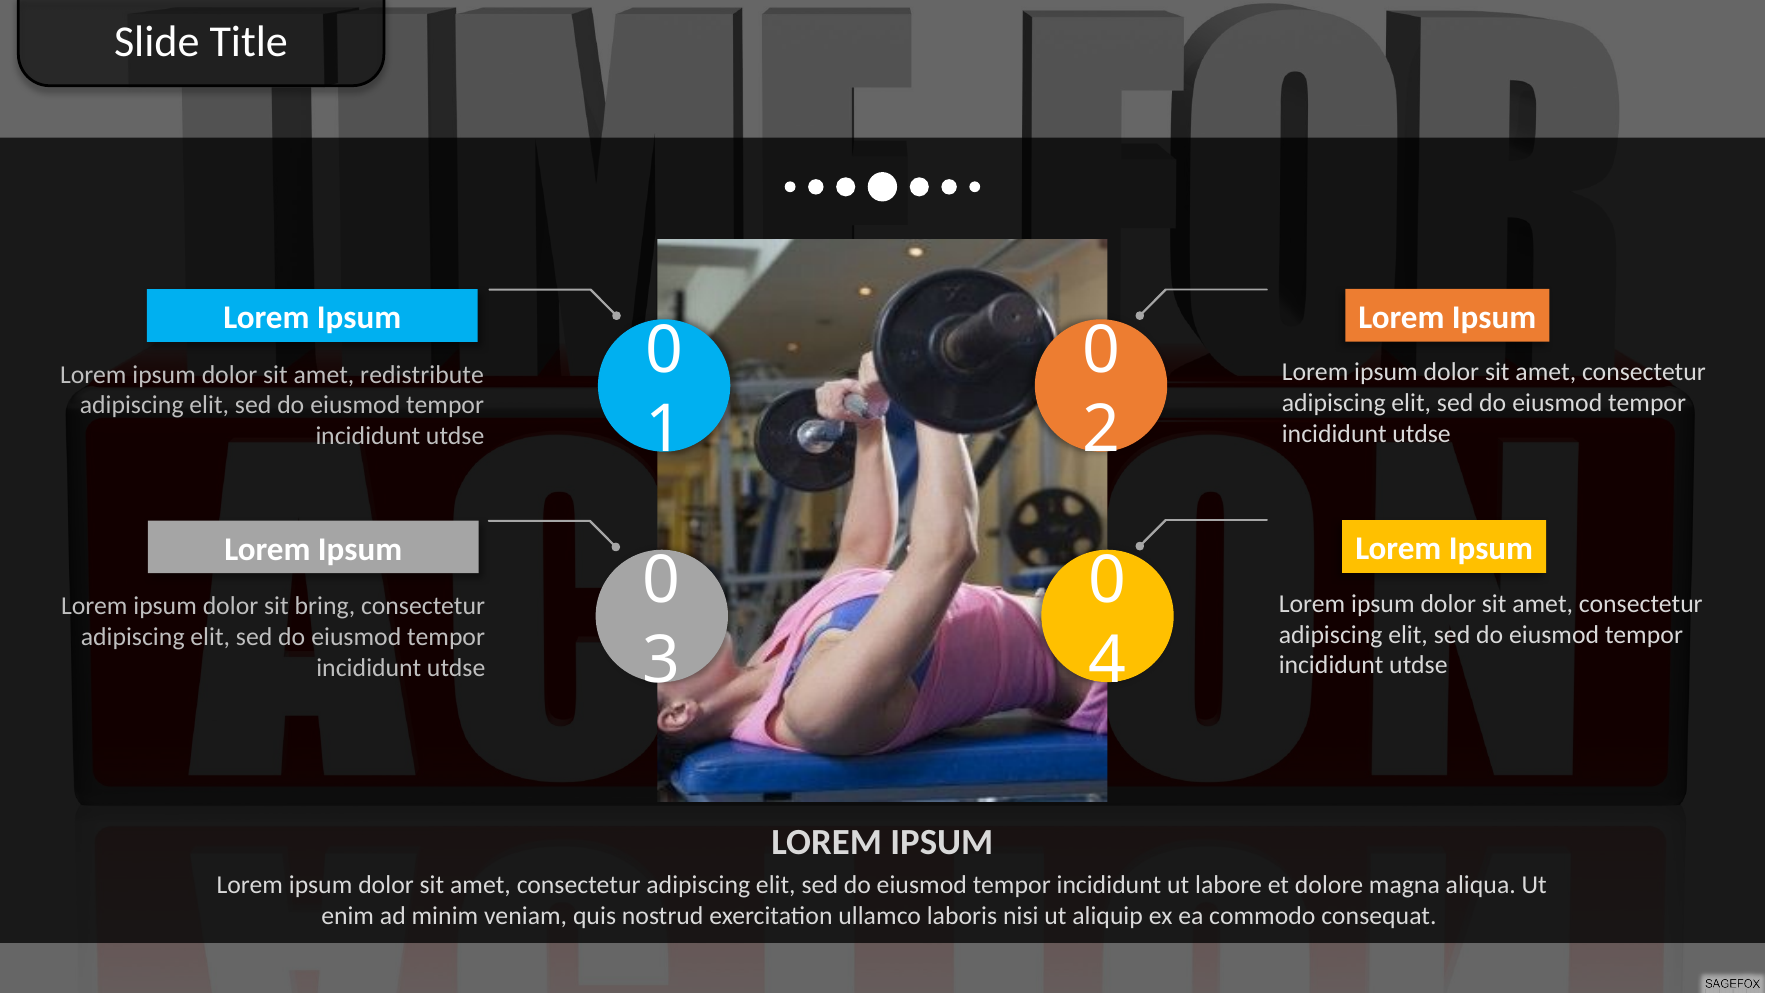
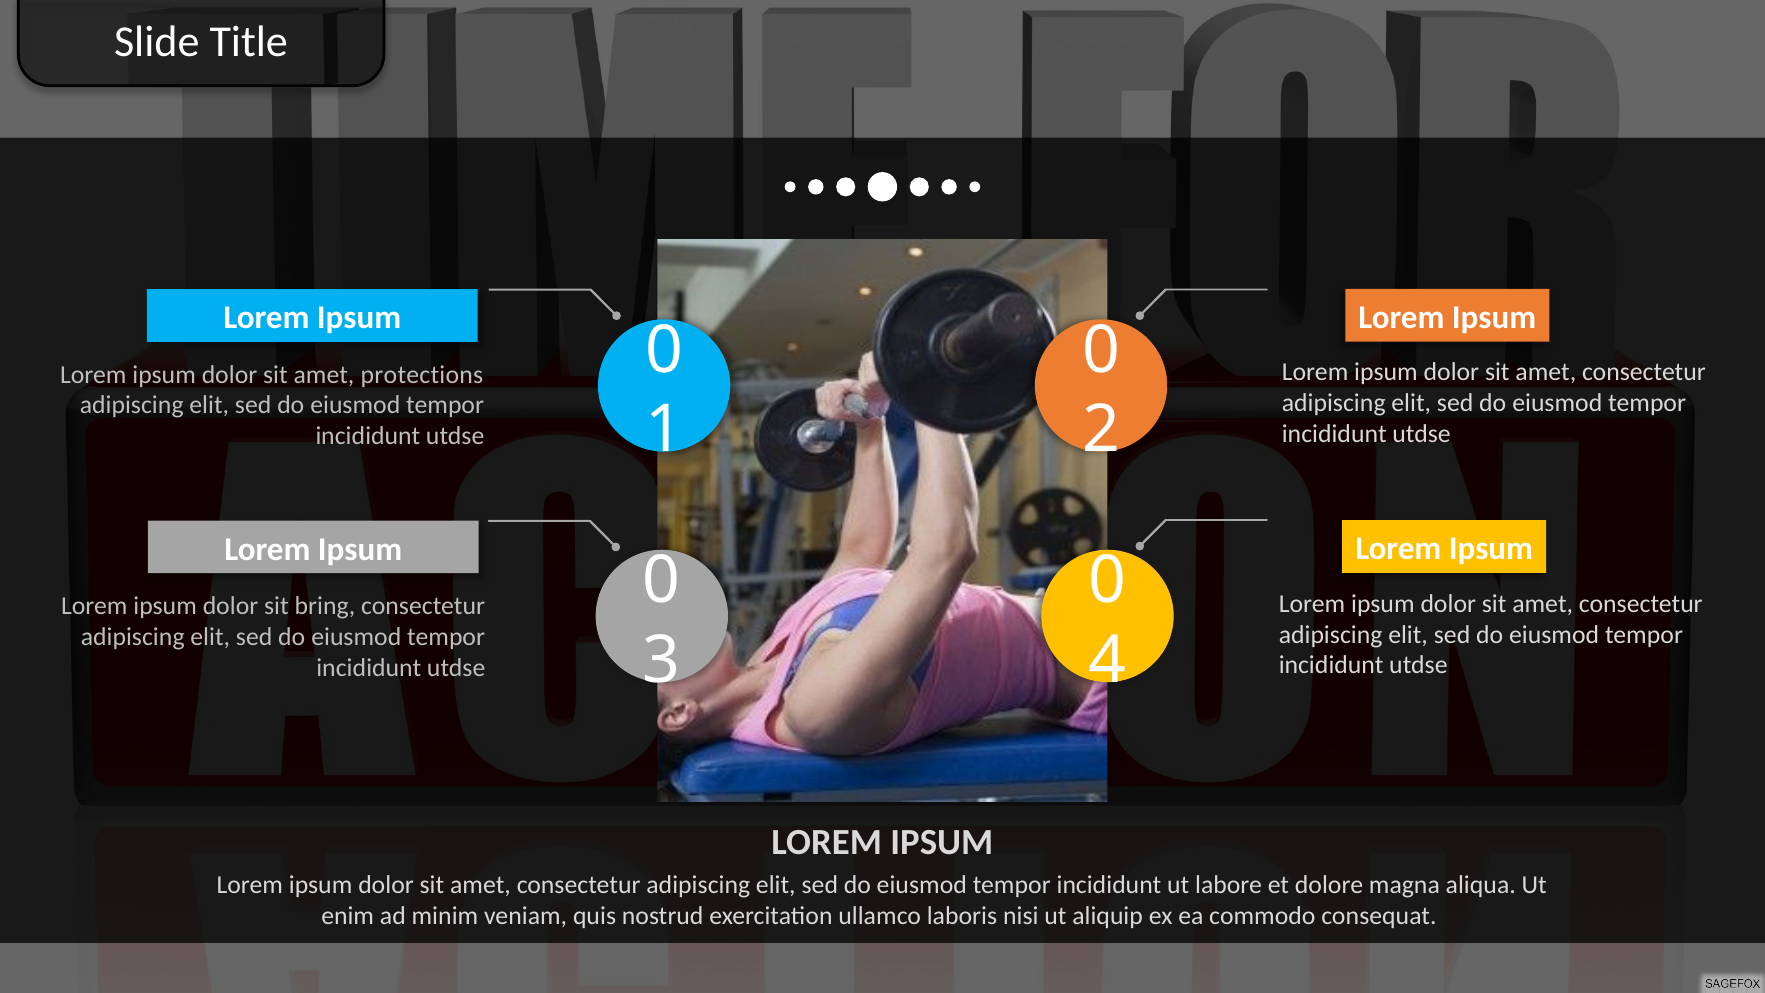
redistribute: redistribute -> protections (422, 374)
